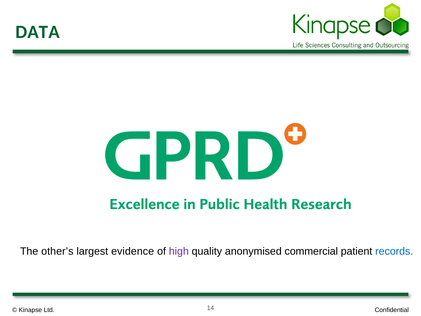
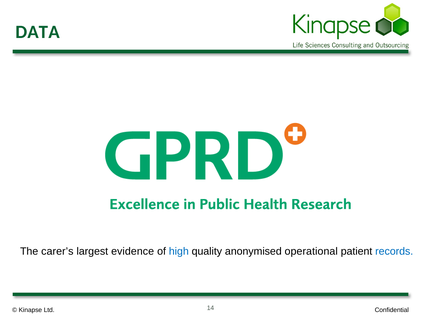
other’s: other’s -> carer’s (57, 251)
high colour: purple -> blue (179, 251)
commercial: commercial -> operational (311, 251)
